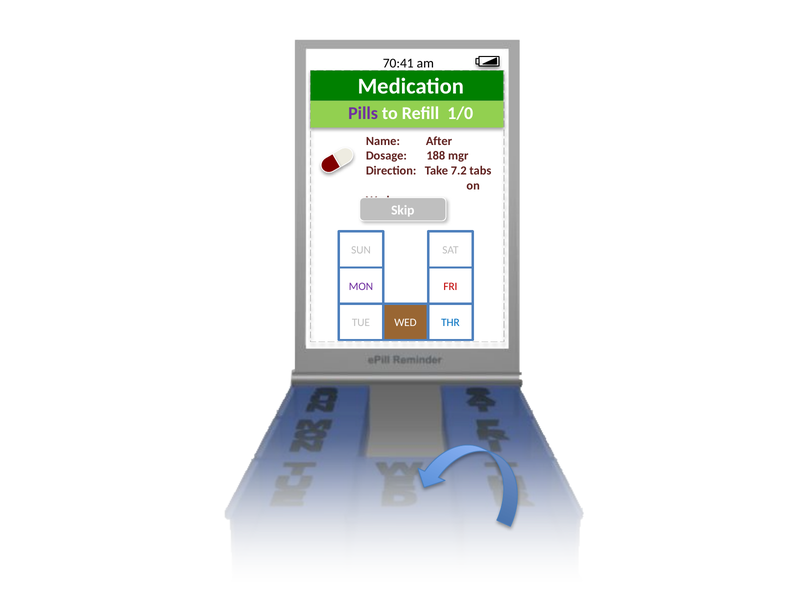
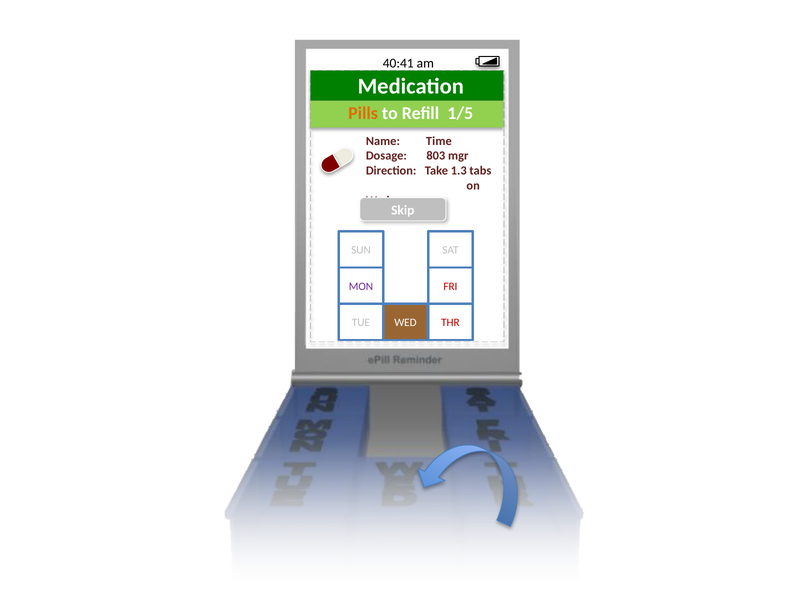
70:41: 70:41 -> 40:41 (398, 63)
Pills colour: purple -> orange (363, 113)
1/0: 1/0 -> 1/5 (460, 113)
After: After -> Time (439, 141)
188: 188 -> 803 (436, 156)
7.2: 7.2 -> 1.3 (459, 171)
THR colour: blue -> red (450, 322)
